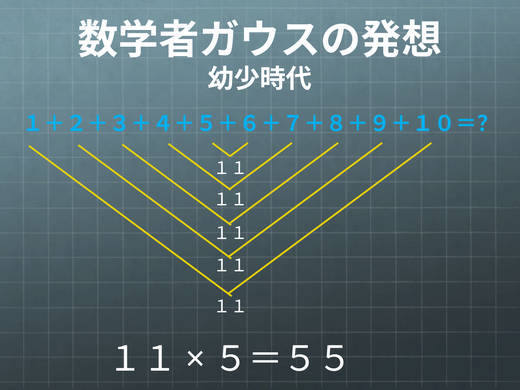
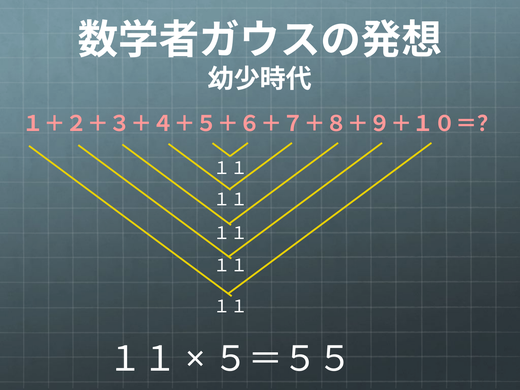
１＋２＋３＋４＋５＋６＋７＋８＋９＋１０＝？ colour: light blue -> pink (260, 124)
